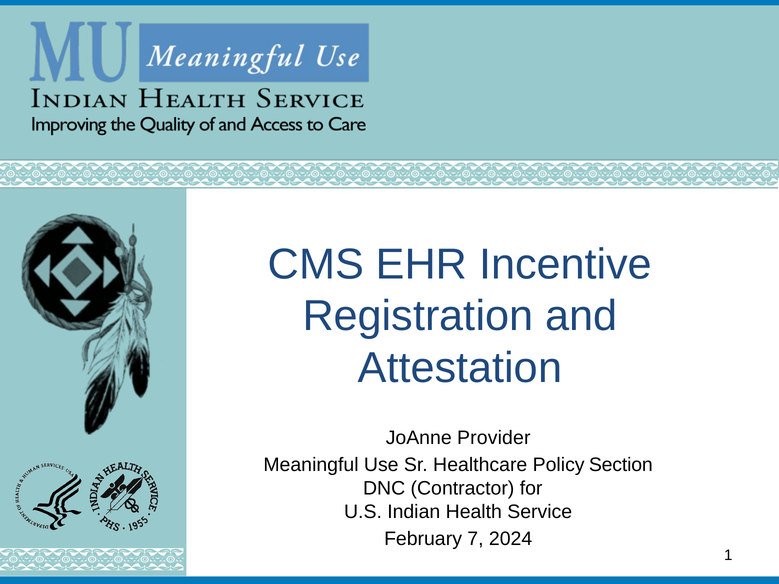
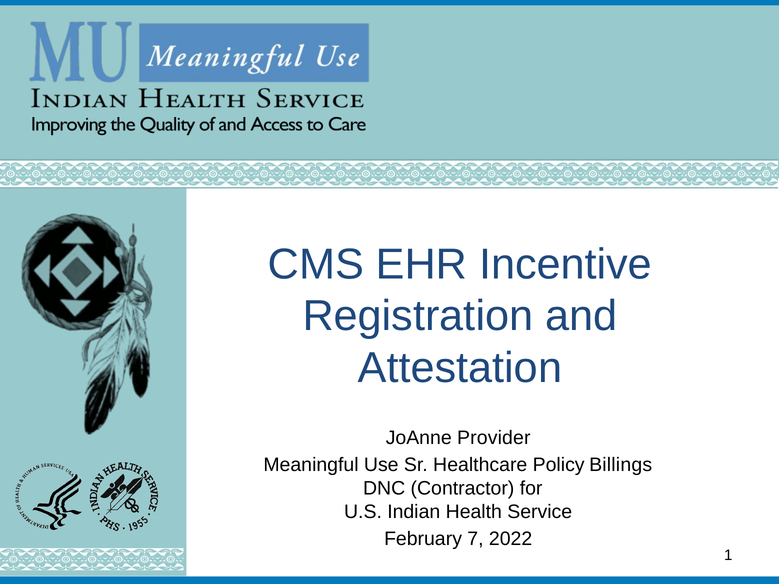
Section: Section -> Billings (621, 465)
2024: 2024 -> 2022 (511, 539)
